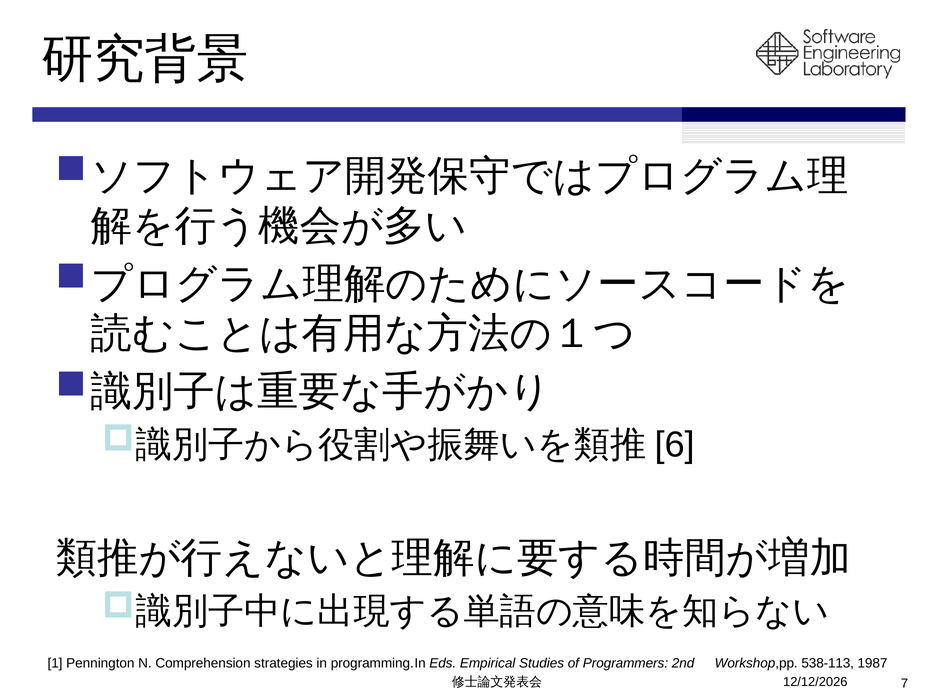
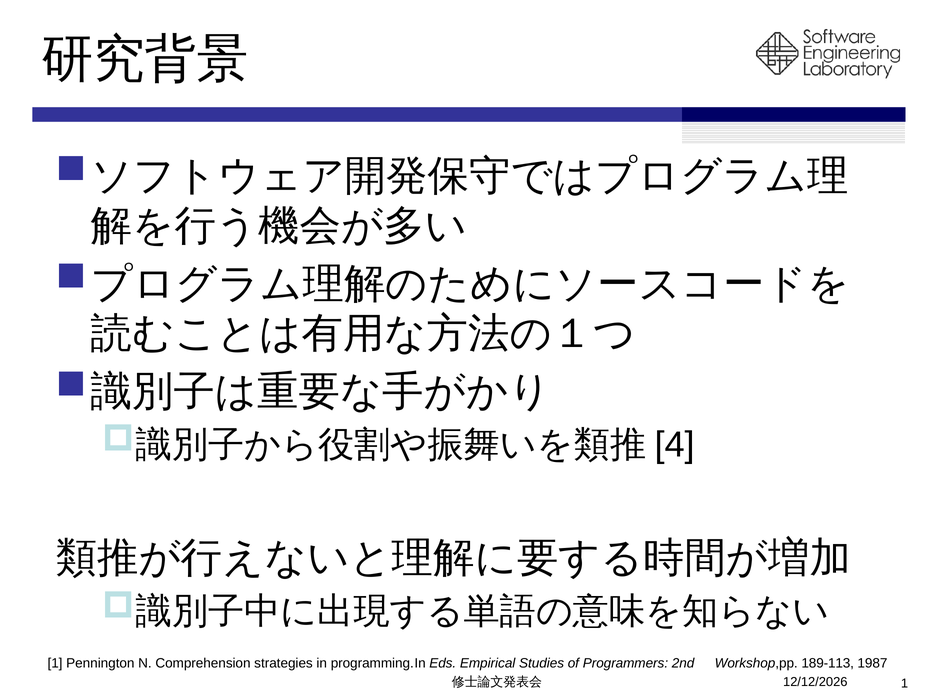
6: 6 -> 4 (675, 445)
538-113: 538-113 -> 189-113 (828, 663)
7: 7 -> 1 (905, 684)
